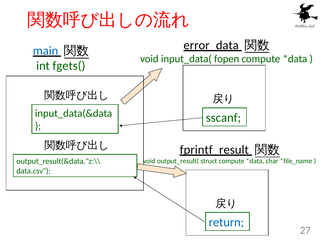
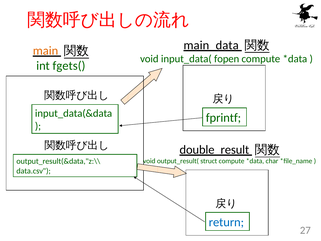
error_data: error_data -> main_data (211, 45)
main colour: blue -> orange (46, 51)
sscanf: sscanf -> fprintf (223, 118)
fprintf_result: fprintf_result -> double_result (214, 150)
